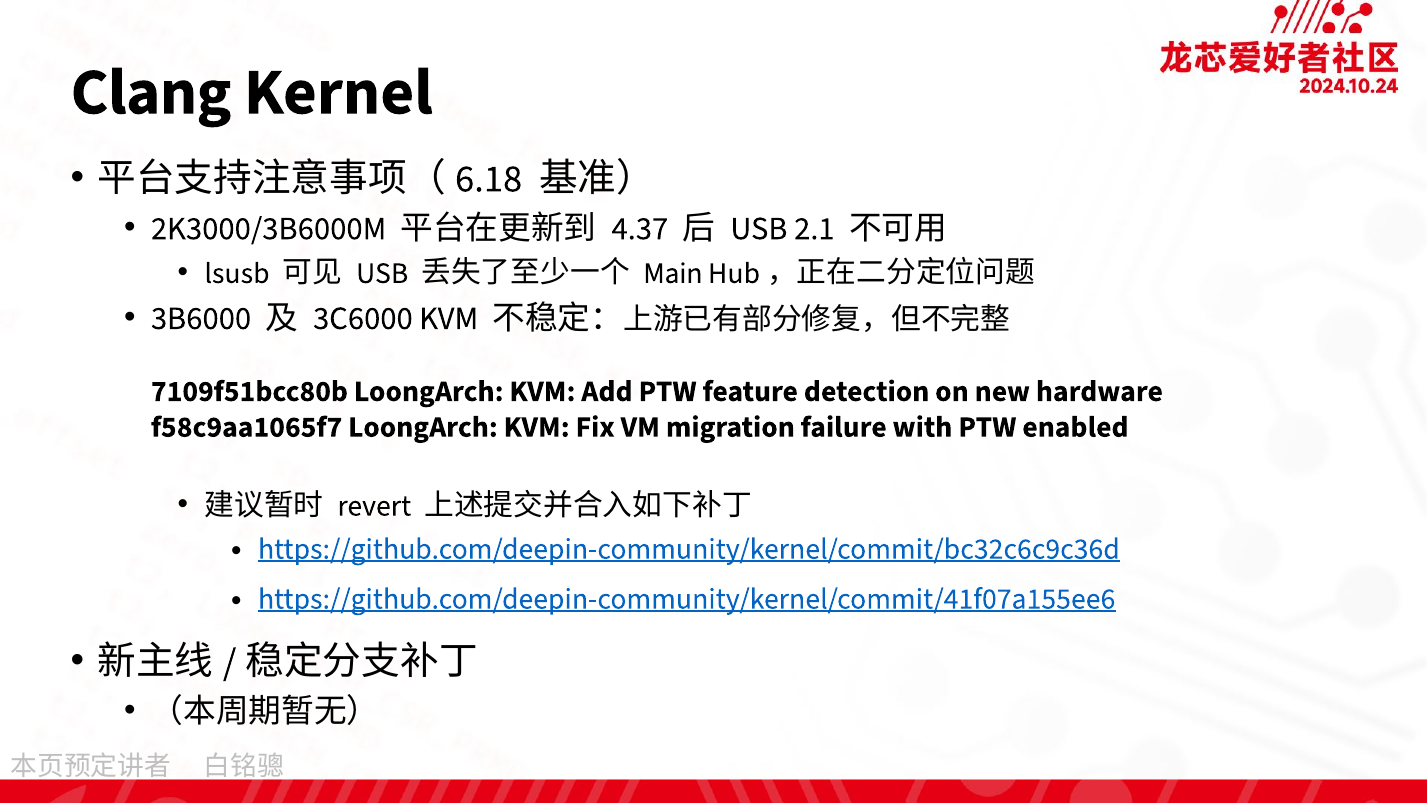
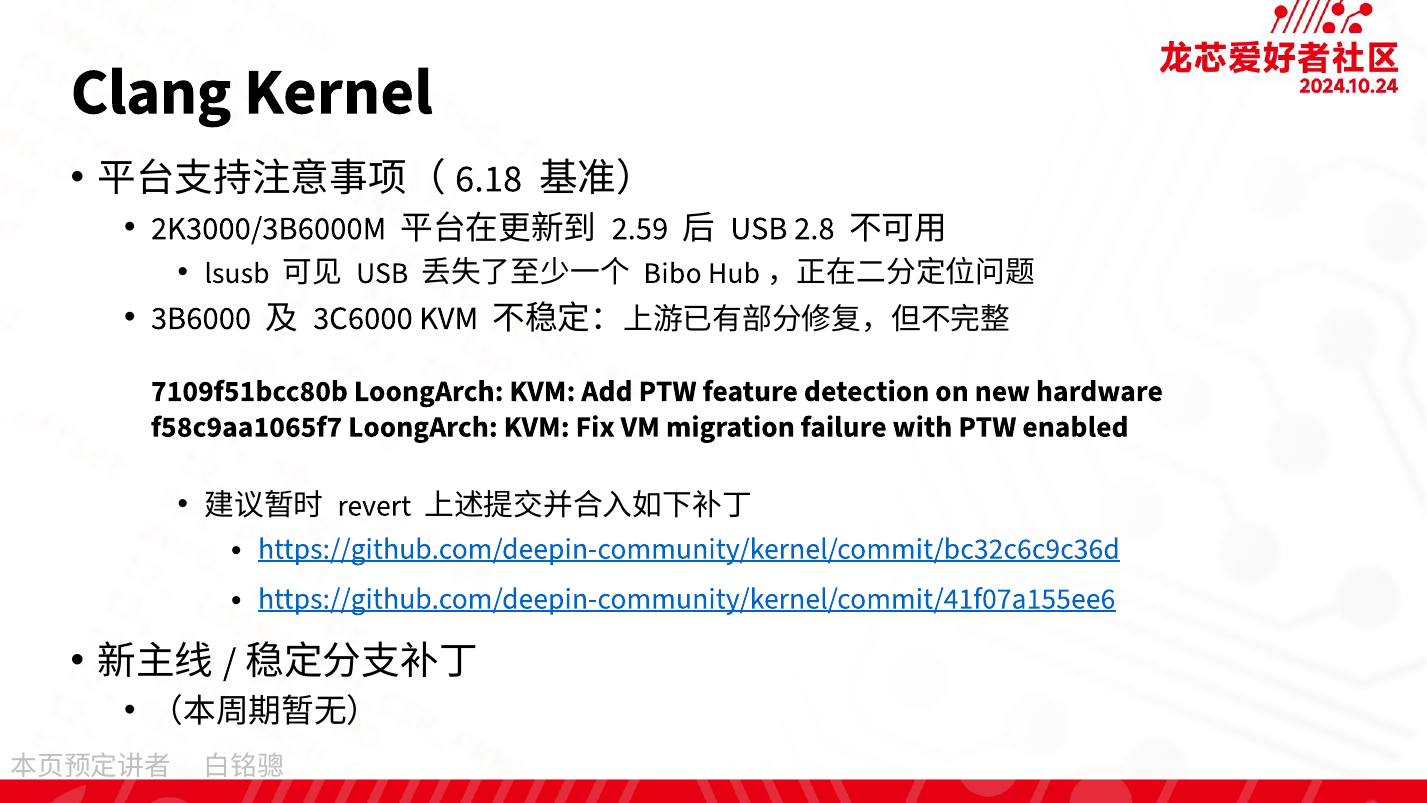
4.37: 4.37 -> 2.59 (640, 228)
2.1: 2.1 -> 2.8 (814, 228)
Main: Main -> Bibo (673, 273)
